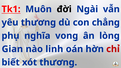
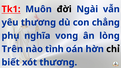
Gian: Gian -> Trên (12, 49)
linh: linh -> tình (54, 49)
chỉ colour: red -> black (113, 49)
